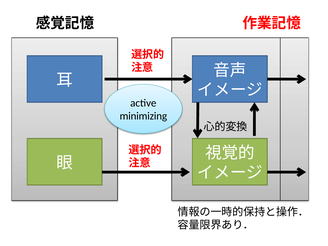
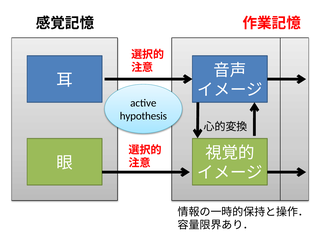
minimizing: minimizing -> hypothesis (143, 116)
